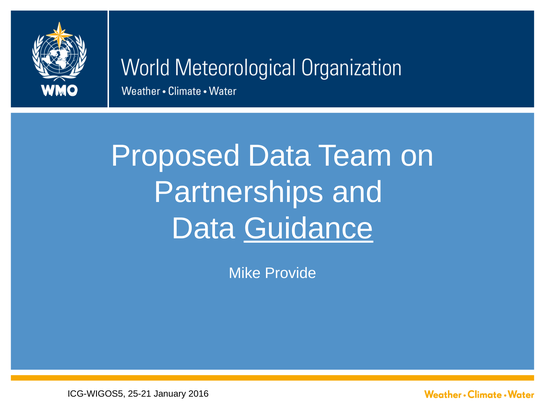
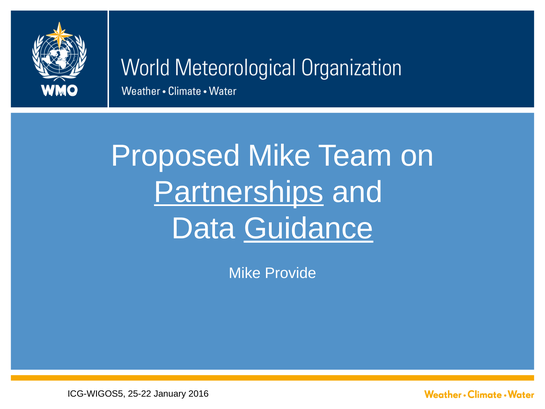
Proposed Data: Data -> Mike (279, 156)
Partnerships underline: none -> present (239, 192)
25-21: 25-21 -> 25-22 (140, 393)
